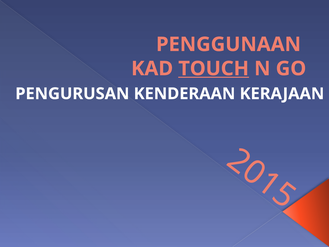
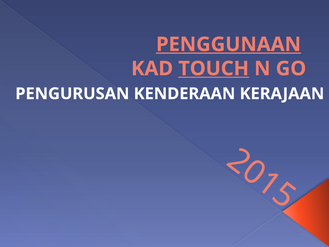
PENGGUNAAN underline: none -> present (229, 44)
